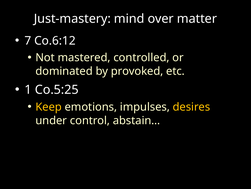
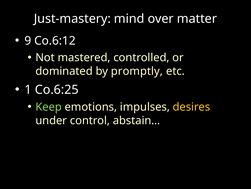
7: 7 -> 9 (28, 41)
provoked: provoked -> promptly (137, 71)
Co.5:25: Co.5:25 -> Co.6:25 (57, 89)
Keep colour: yellow -> light green (49, 107)
